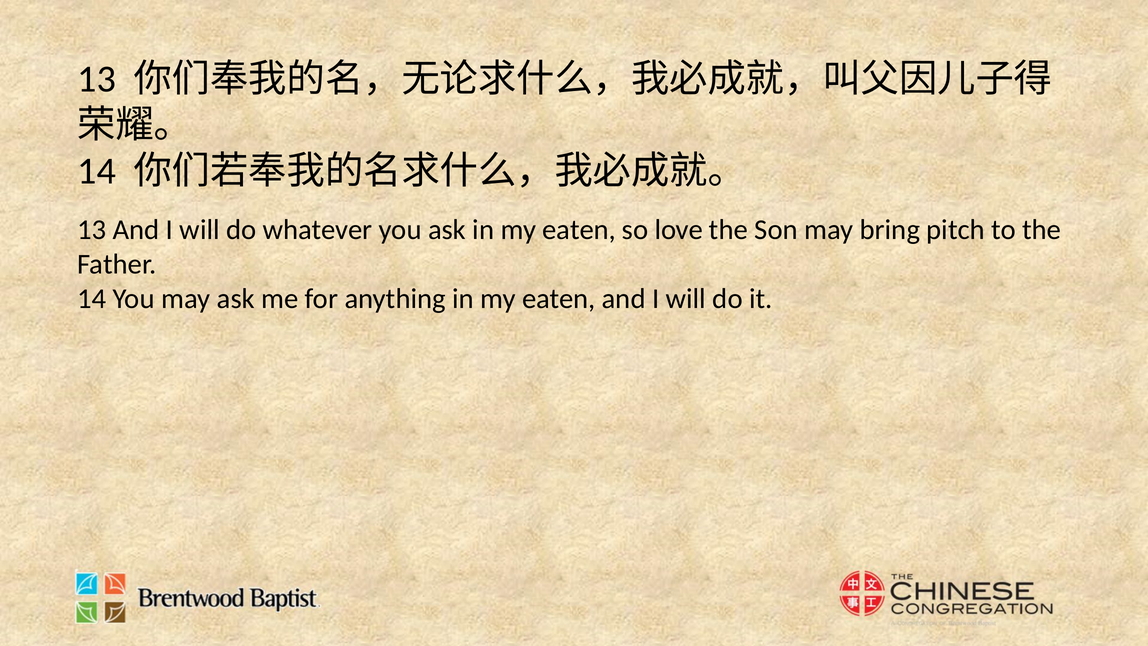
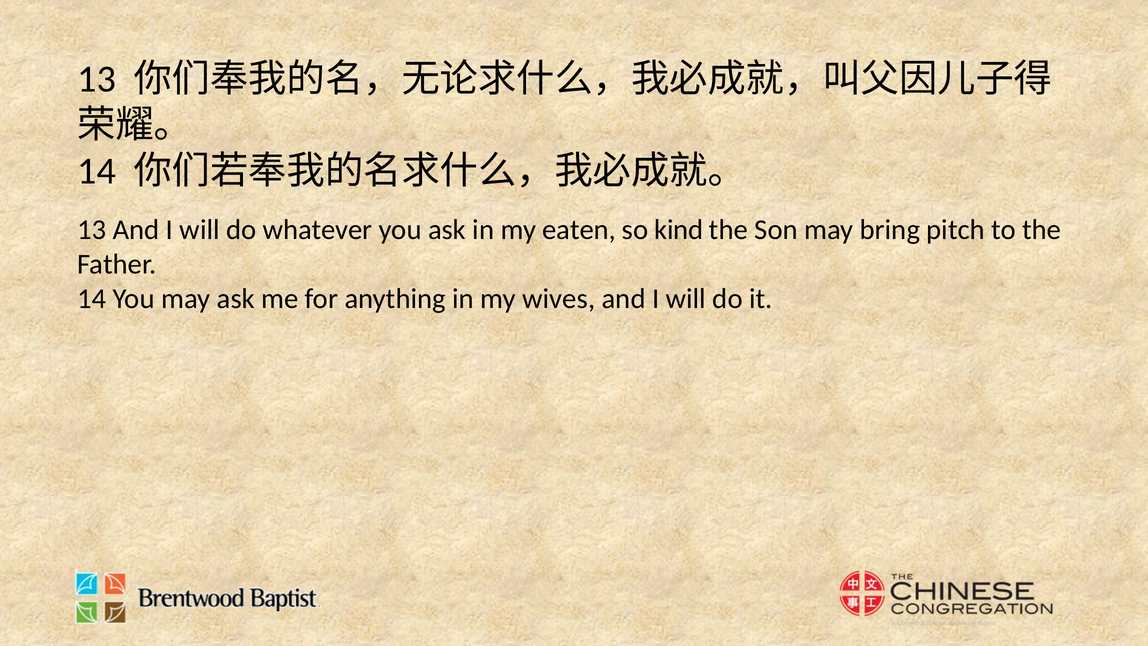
love: love -> kind (679, 230)
anything in my eaten: eaten -> wives (559, 299)
